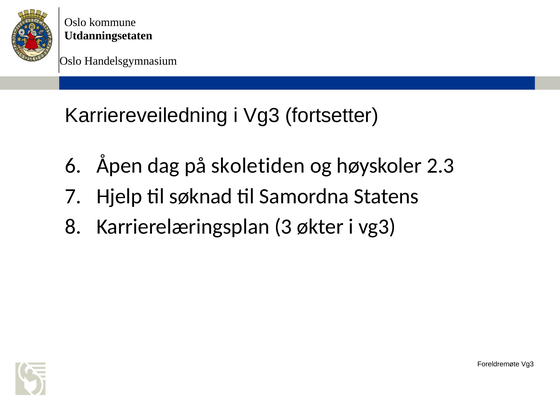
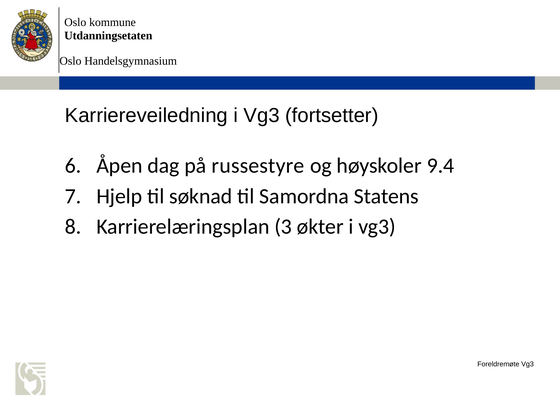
skoletiden: skoletiden -> russestyre (258, 166)
2.3: 2.3 -> 9.4 (440, 166)
